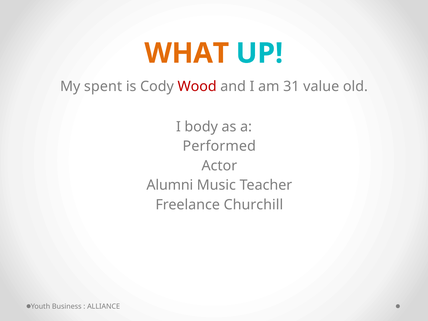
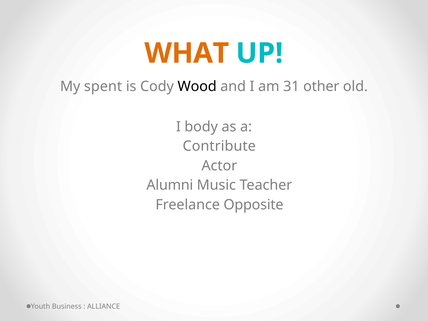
Wood colour: red -> black (197, 87)
value: value -> other (321, 87)
Performed: Performed -> Contribute (219, 146)
Churchill: Churchill -> Opposite (253, 205)
